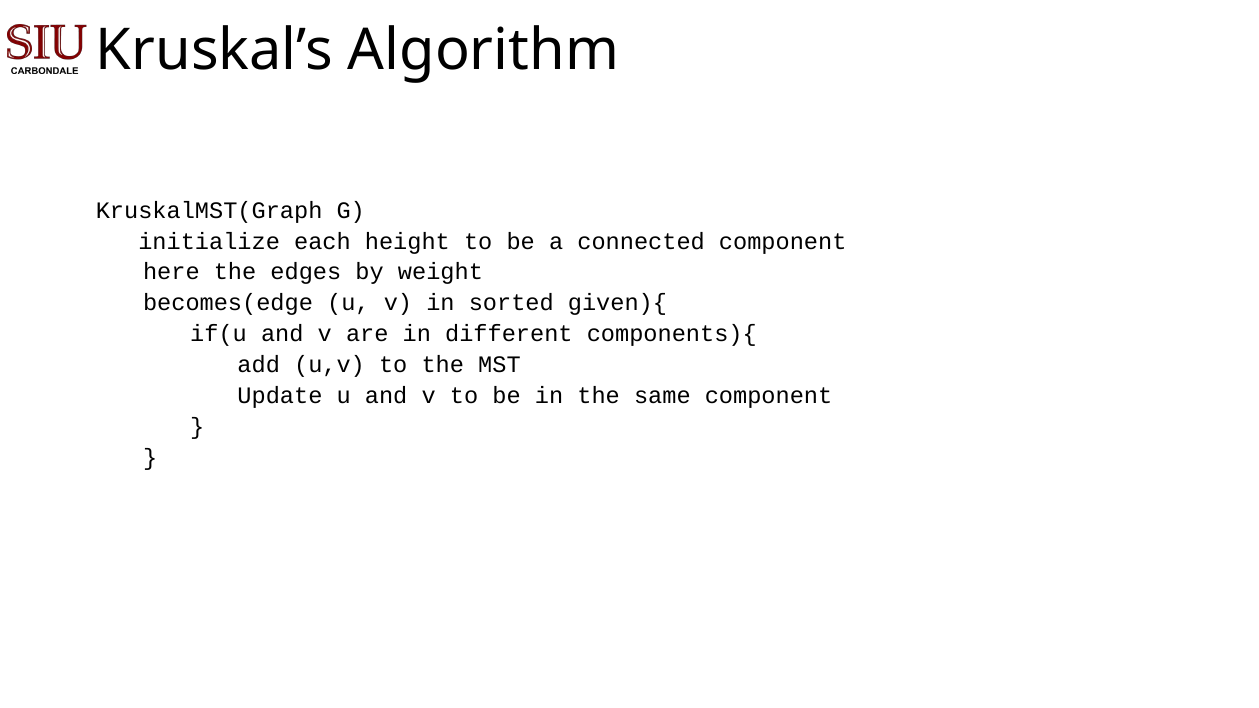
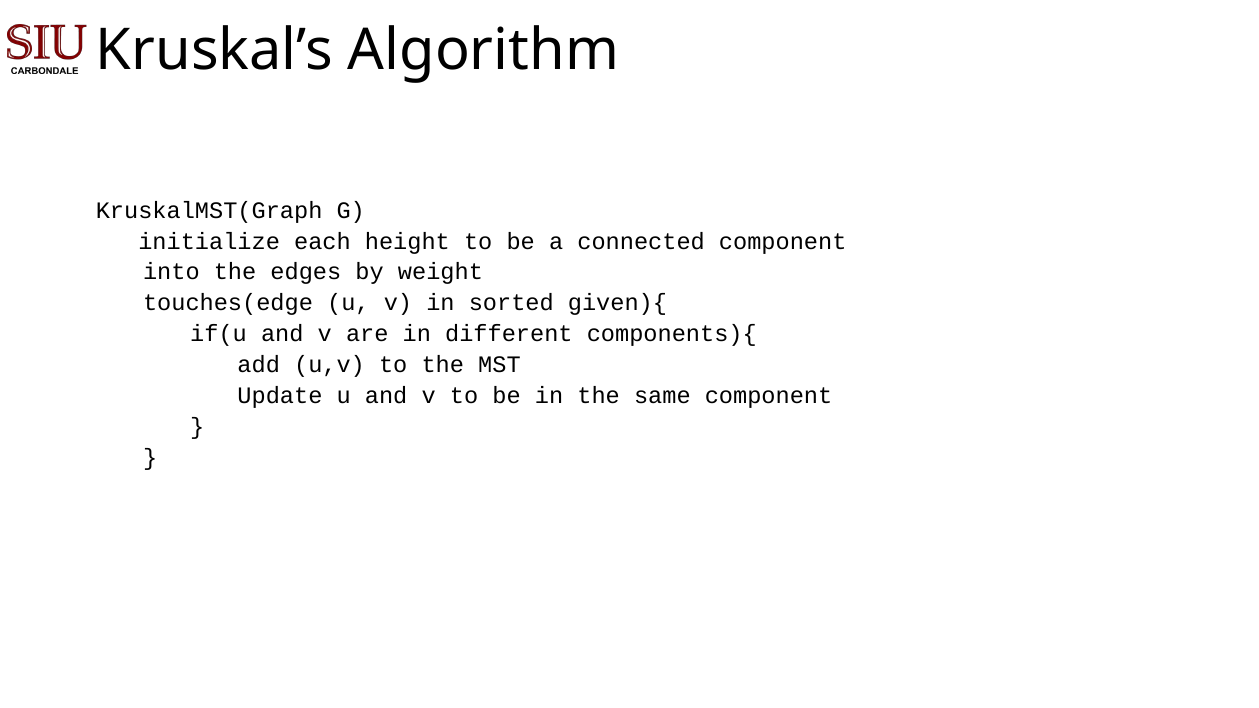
here: here -> into (171, 272)
becomes(edge: becomes(edge -> touches(edge (228, 303)
